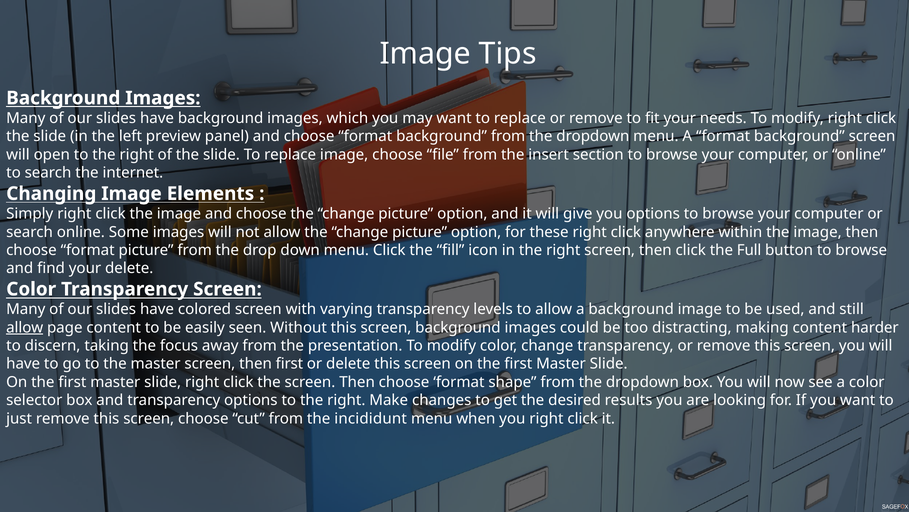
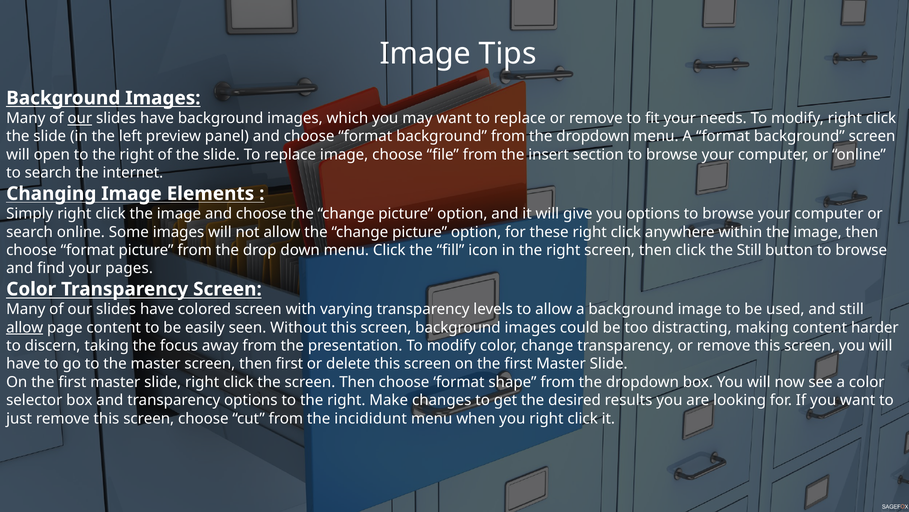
our underline: none -> present (80, 118)
the Full: Full -> Still (749, 250)
your delete: delete -> pages (129, 268)
